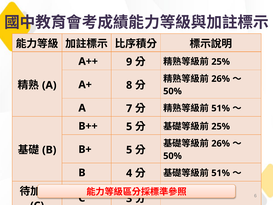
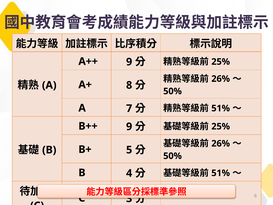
B++ 5: 5 -> 9 (129, 126)
